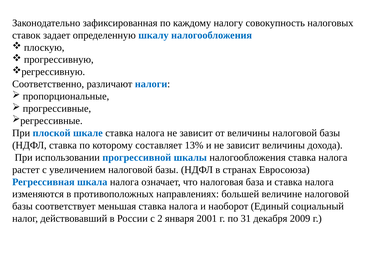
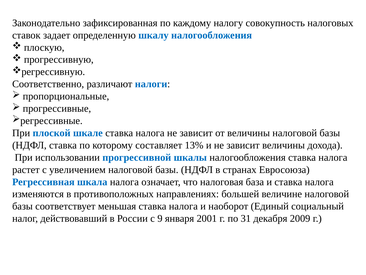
2: 2 -> 9 (160, 218)
